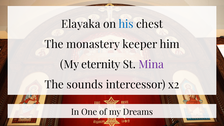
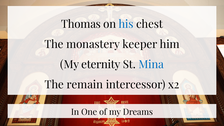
Elayaka: Elayaka -> Thomas (81, 24)
Mina colour: purple -> blue (151, 65)
sounds: sounds -> remain (85, 85)
